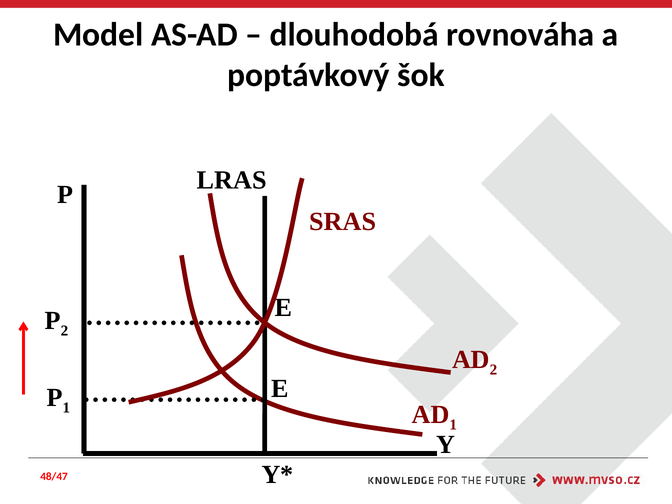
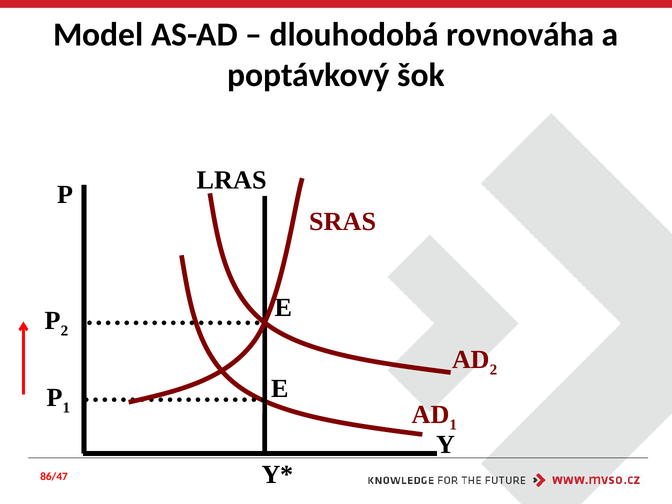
48/47: 48/47 -> 86/47 (54, 477)
